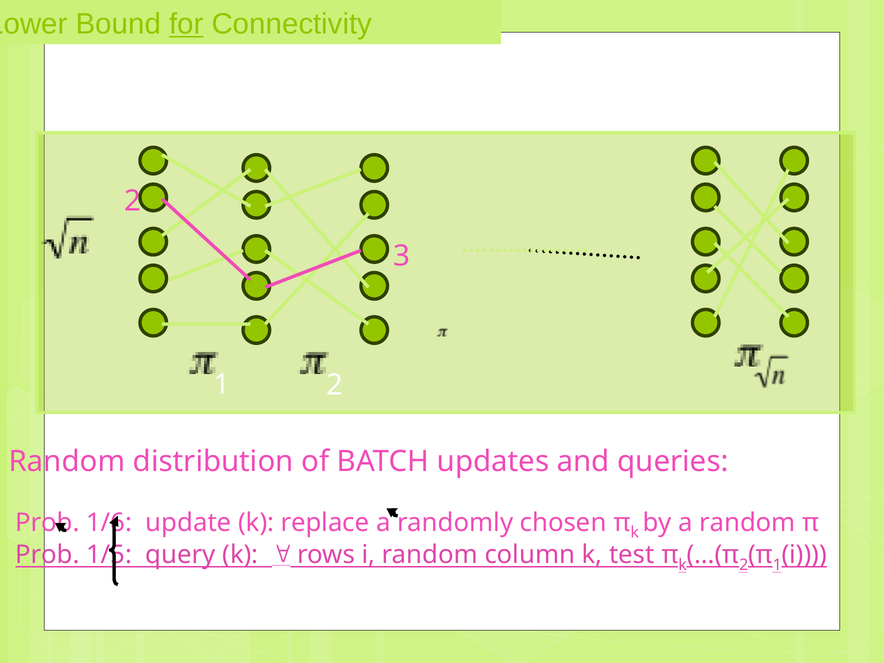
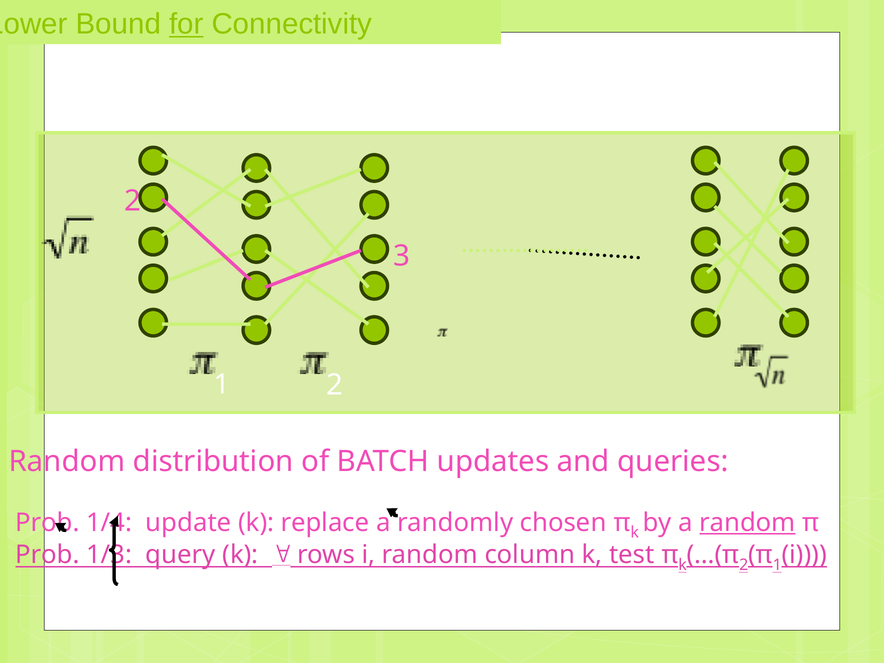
1/6: 1/6 -> 1/4 (109, 523)
random underline: none -> present (747, 523)
1/5: 1/5 -> 1/3 (109, 555)
